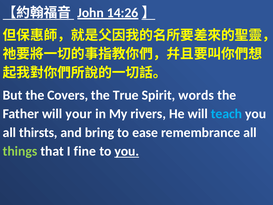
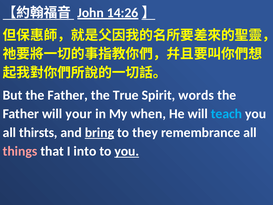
But the Covers: Covers -> Father (68, 95)
rivers: rivers -> when (148, 114)
bring underline: none -> present (99, 132)
ease: ease -> they (145, 132)
things colour: light green -> pink (20, 151)
fine: fine -> into (85, 151)
